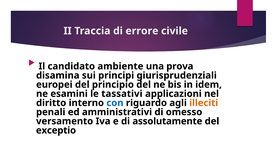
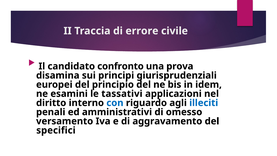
ambiente: ambiente -> confronto (121, 66)
illeciti colour: orange -> blue (204, 103)
assolutamente: assolutamente -> aggravamento (167, 121)
exceptio: exceptio -> specifici (56, 130)
